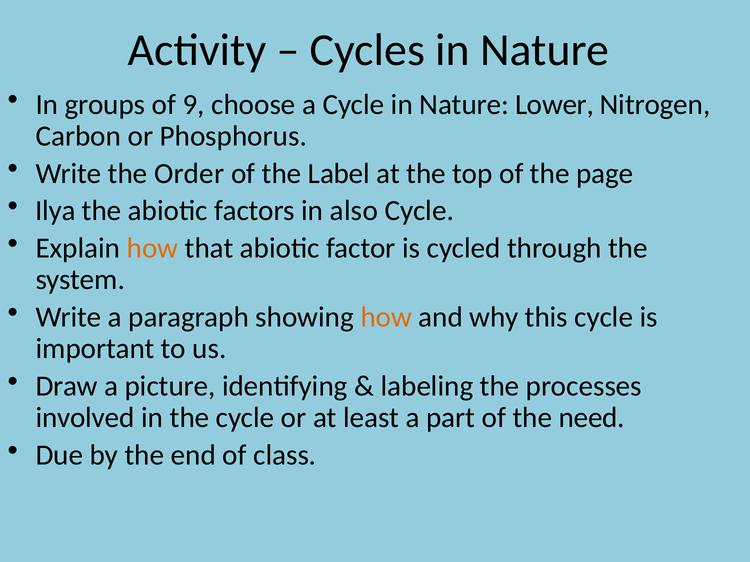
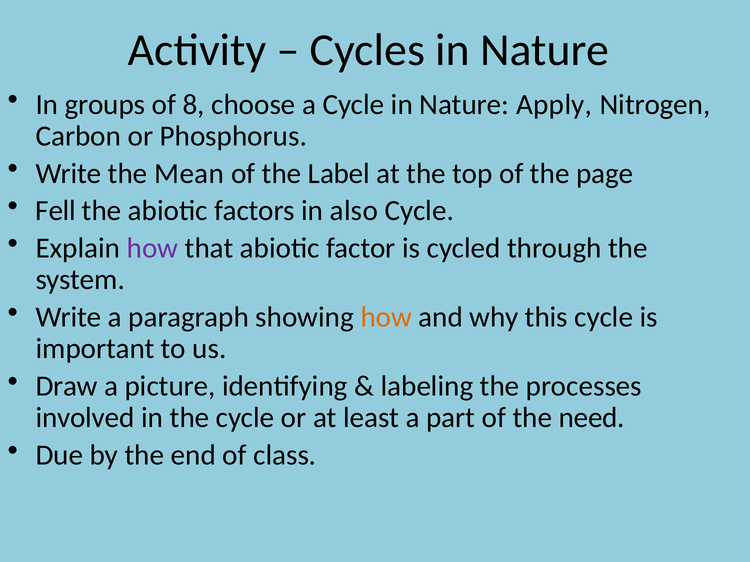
9: 9 -> 8 (194, 105)
Lower: Lower -> Apply (554, 105)
Order: Order -> Mean (189, 174)
Ilya: Ilya -> Fell (56, 211)
how colour: orange -> purple (153, 249)
